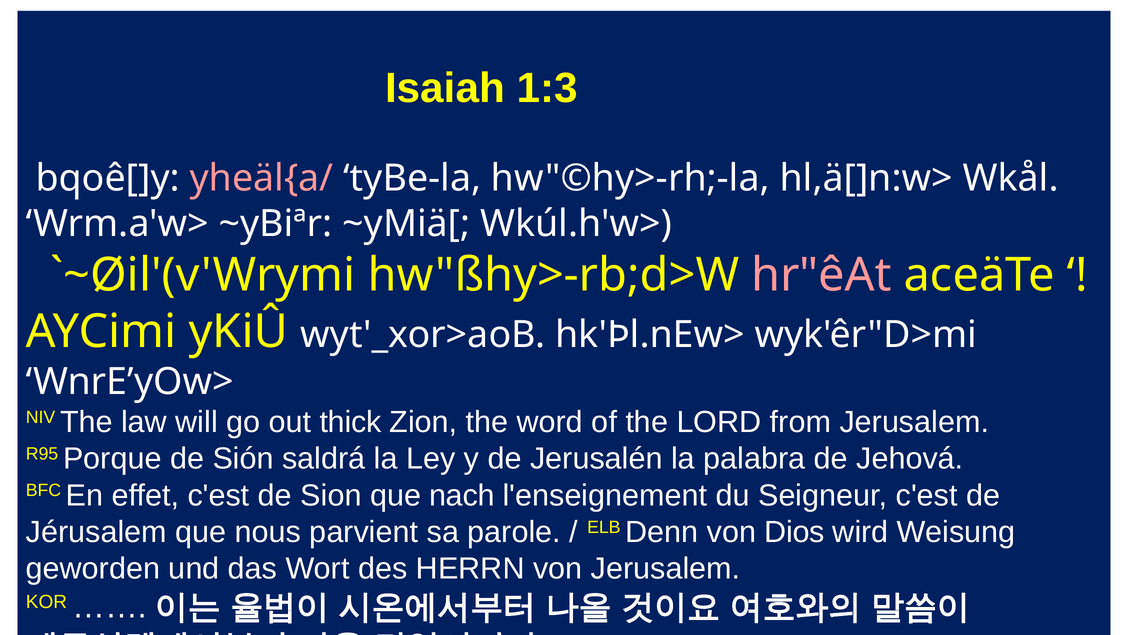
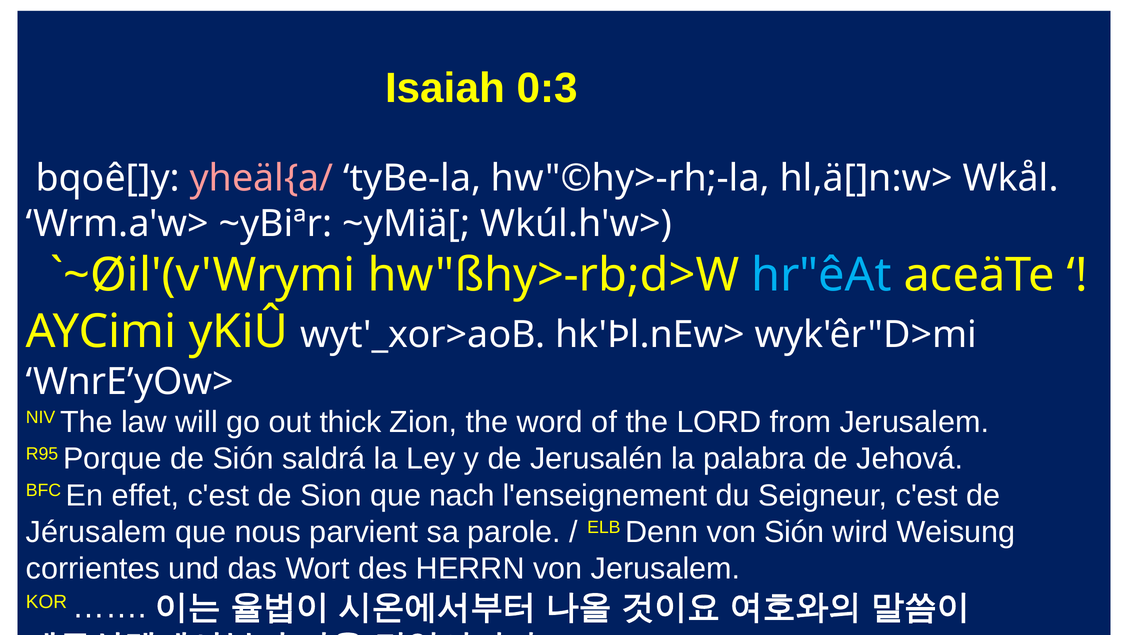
1:3: 1:3 -> 0:3 (547, 88)
hr"êAt colour: pink -> light blue (821, 275)
von Dios: Dios -> Sión (794, 532)
geworden: geworden -> corrientes (93, 569)
